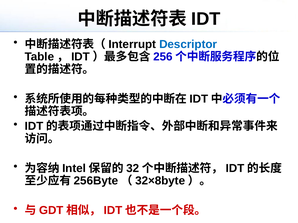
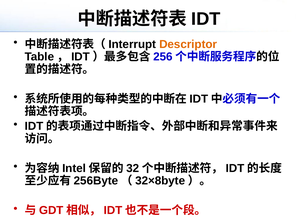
Descriptor colour: blue -> orange (188, 44)
